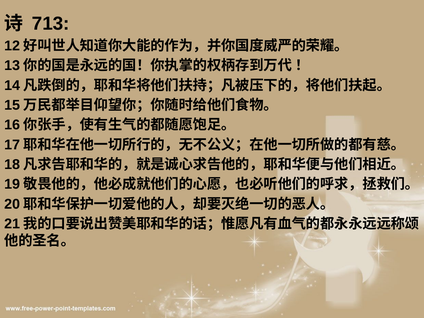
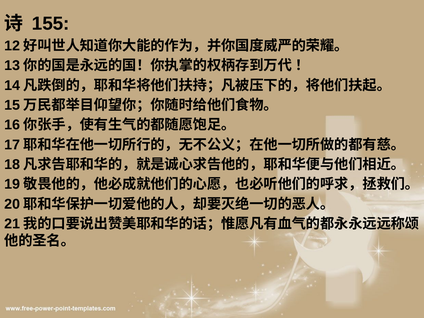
713: 713 -> 155 (51, 23)
